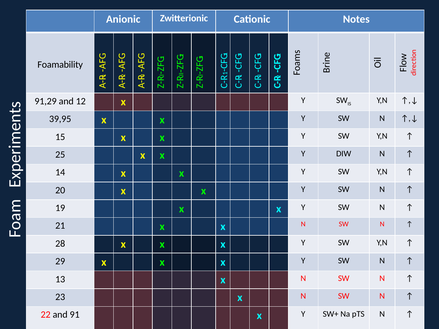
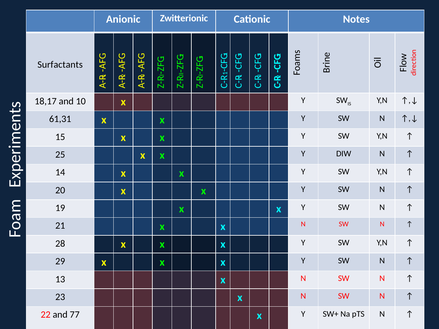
Foamability: Foamability -> Surfactants (60, 65)
91,29: 91,29 -> 18,17 (46, 101)
12: 12 -> 10 (81, 101)
39,95: 39,95 -> 61,31 (60, 119)
91: 91 -> 77 (75, 315)
